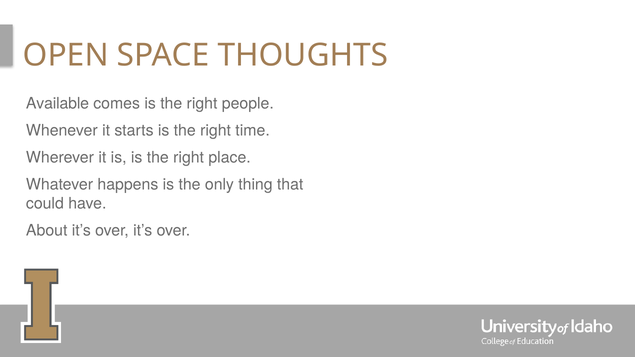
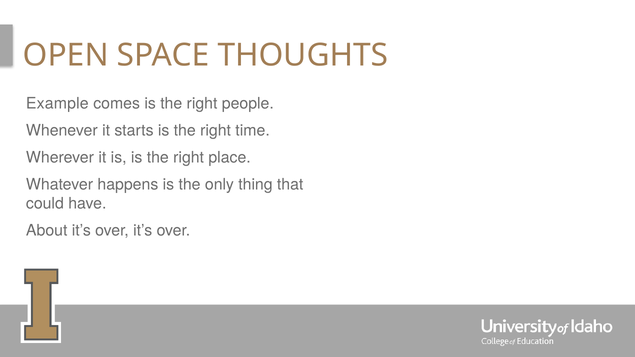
Available: Available -> Example (57, 104)
